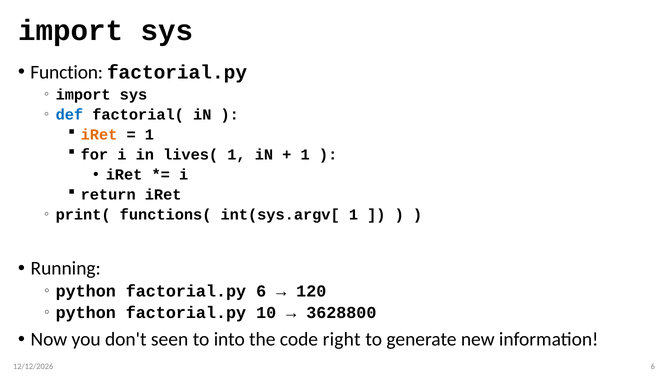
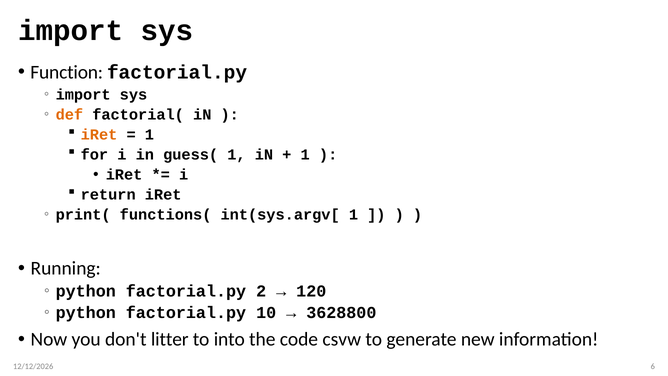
def colour: blue -> orange (69, 114)
lives(: lives( -> guess( (191, 154)
factorial.py 6: 6 -> 2 (261, 291)
seen: seen -> litter (170, 339)
right: right -> csvw (342, 339)
